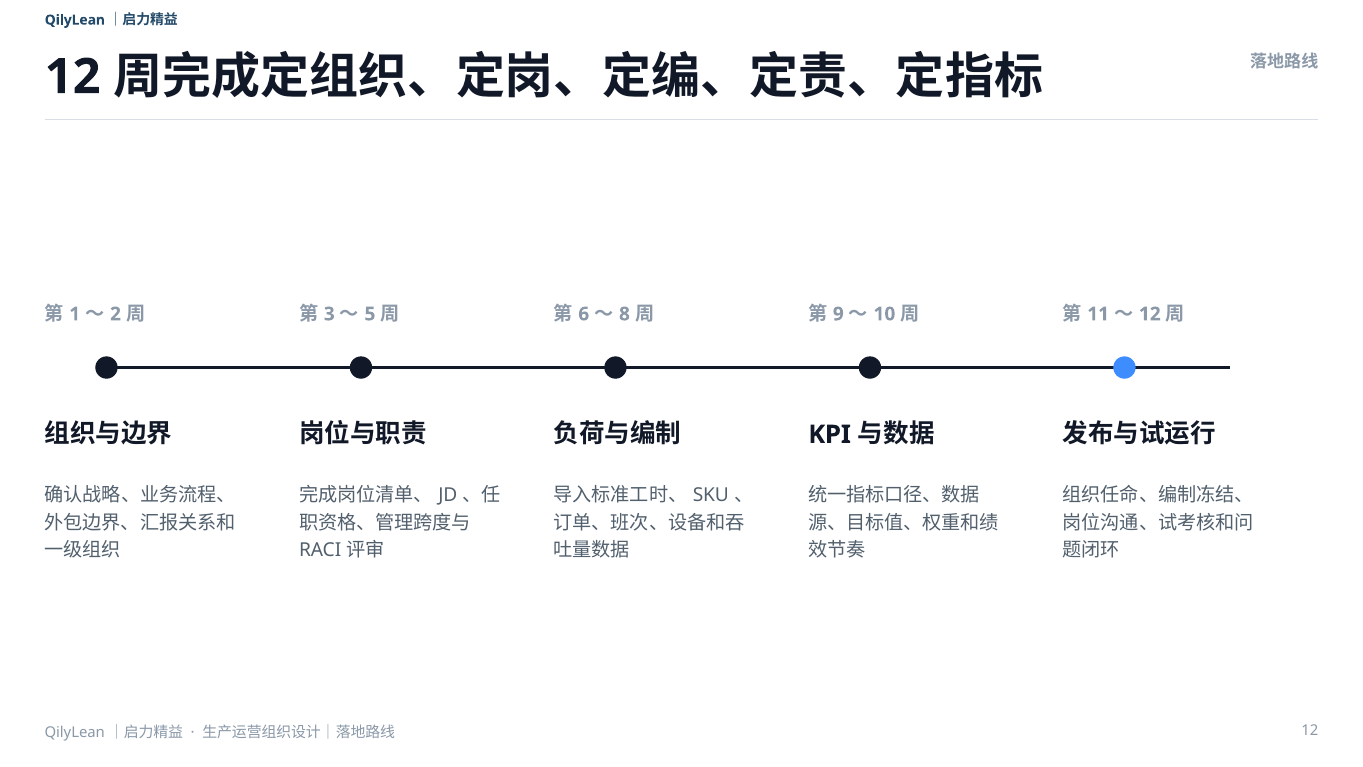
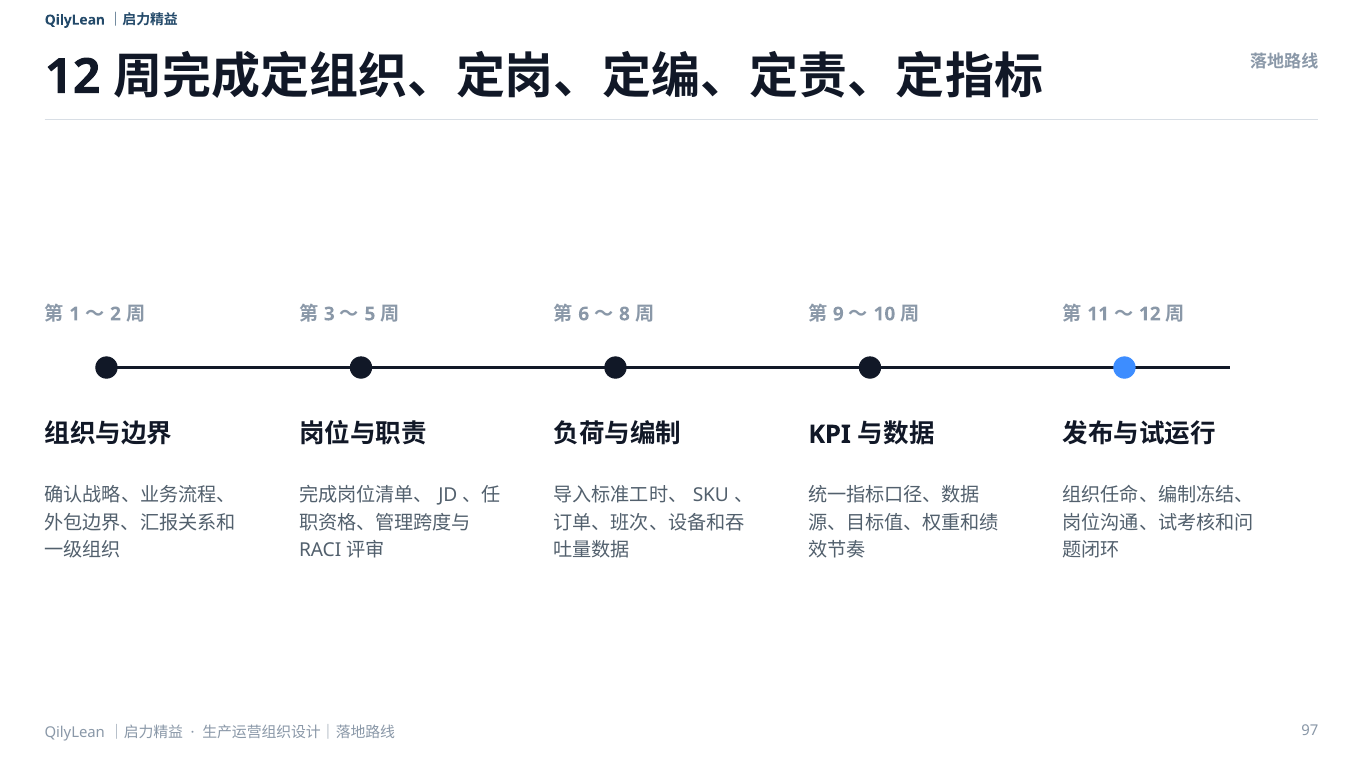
12: 12 -> 97 (1310, 731)
